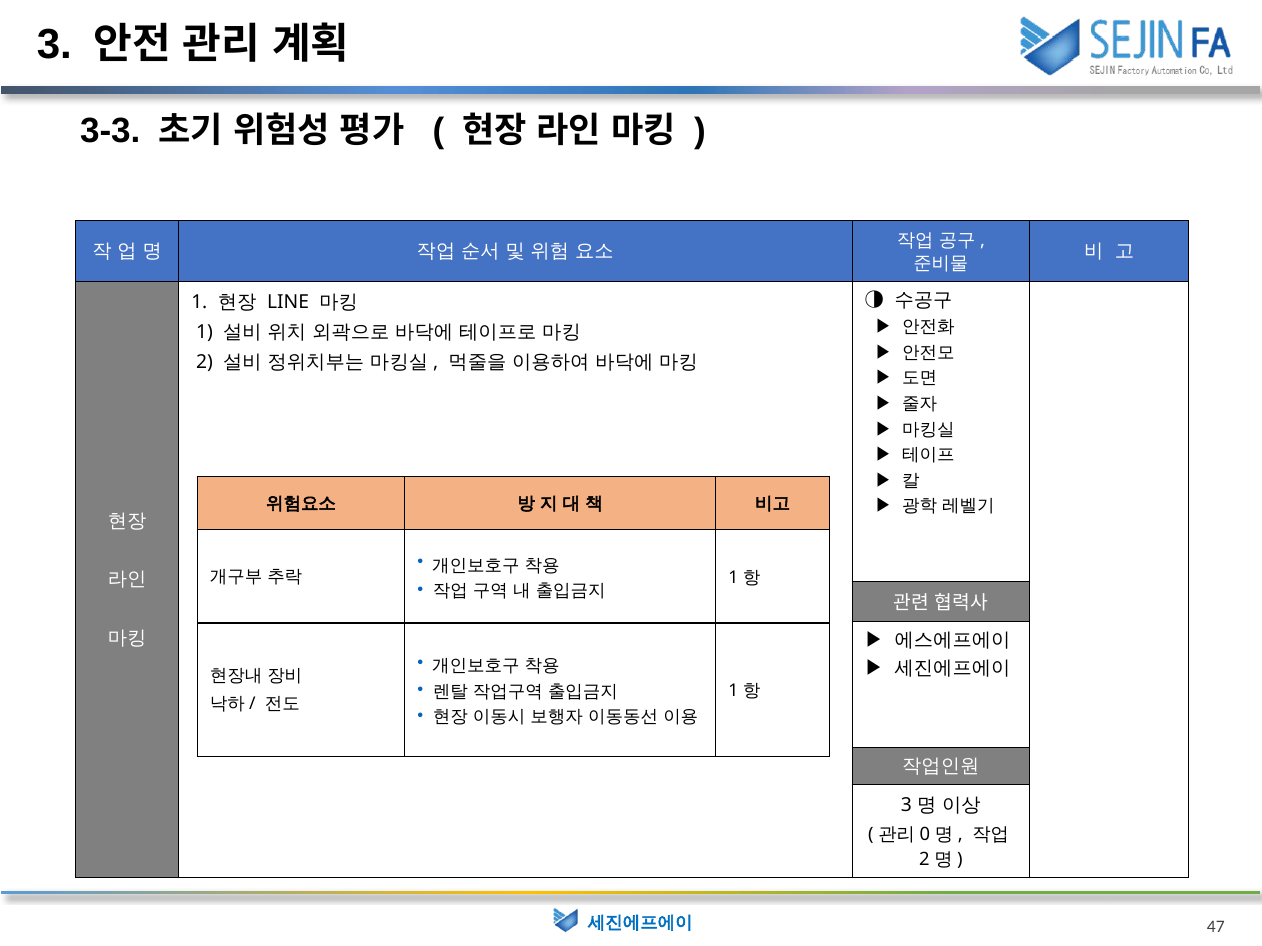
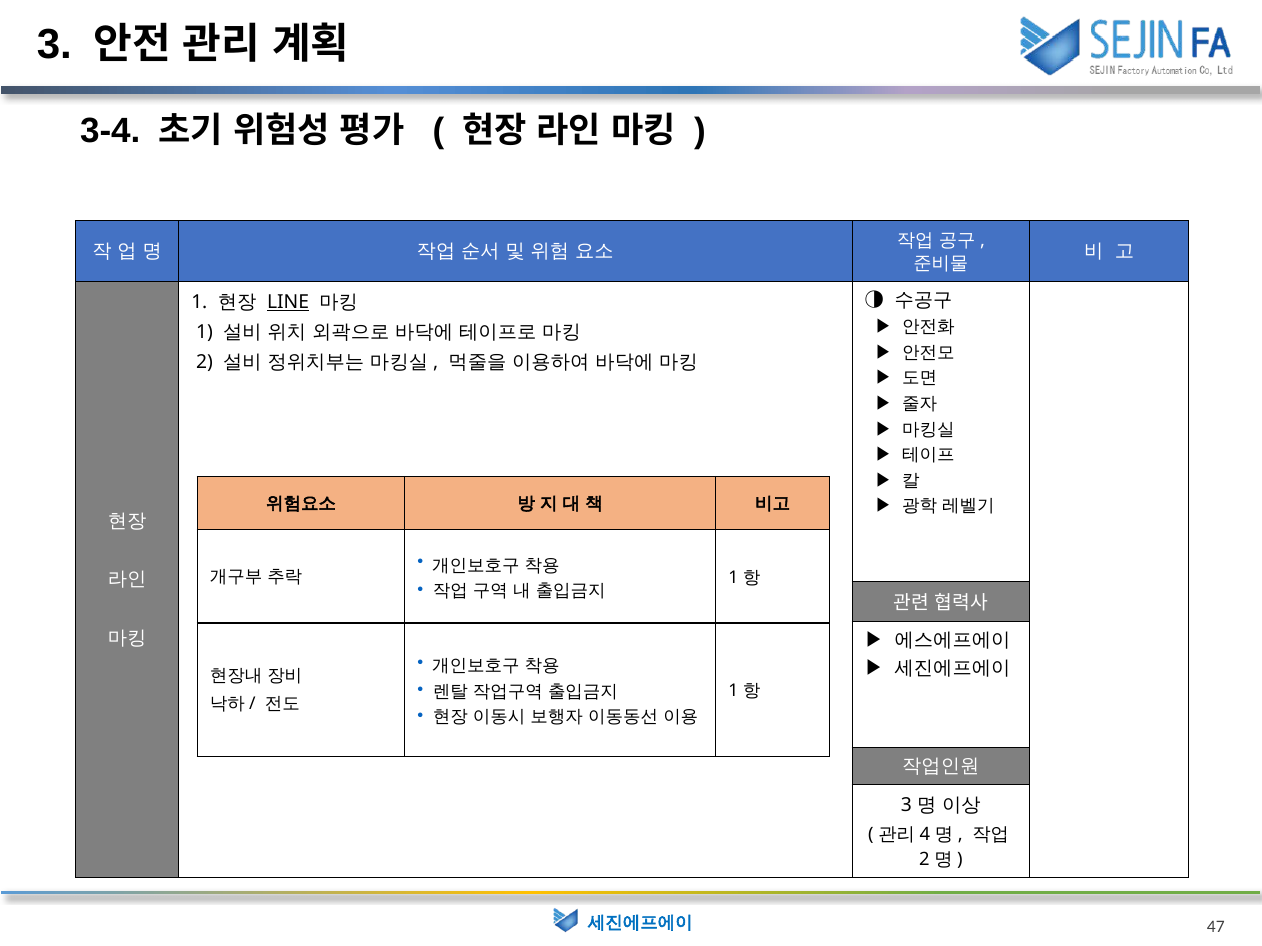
3-3: 3-3 -> 3-4 (110, 131)
LINE underline: none -> present (288, 302)
0: 0 -> 4 (925, 835)
